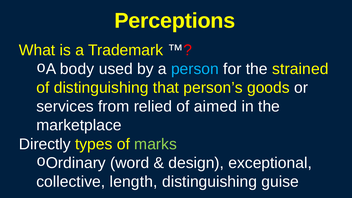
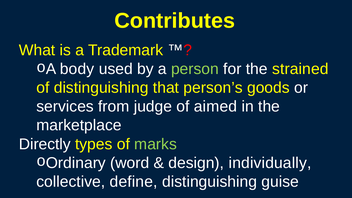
Perceptions: Perceptions -> Contributes (175, 21)
person colour: light blue -> light green (195, 69)
relied: relied -> judge (153, 107)
exceptional: exceptional -> individually (270, 163)
length: length -> define (134, 182)
